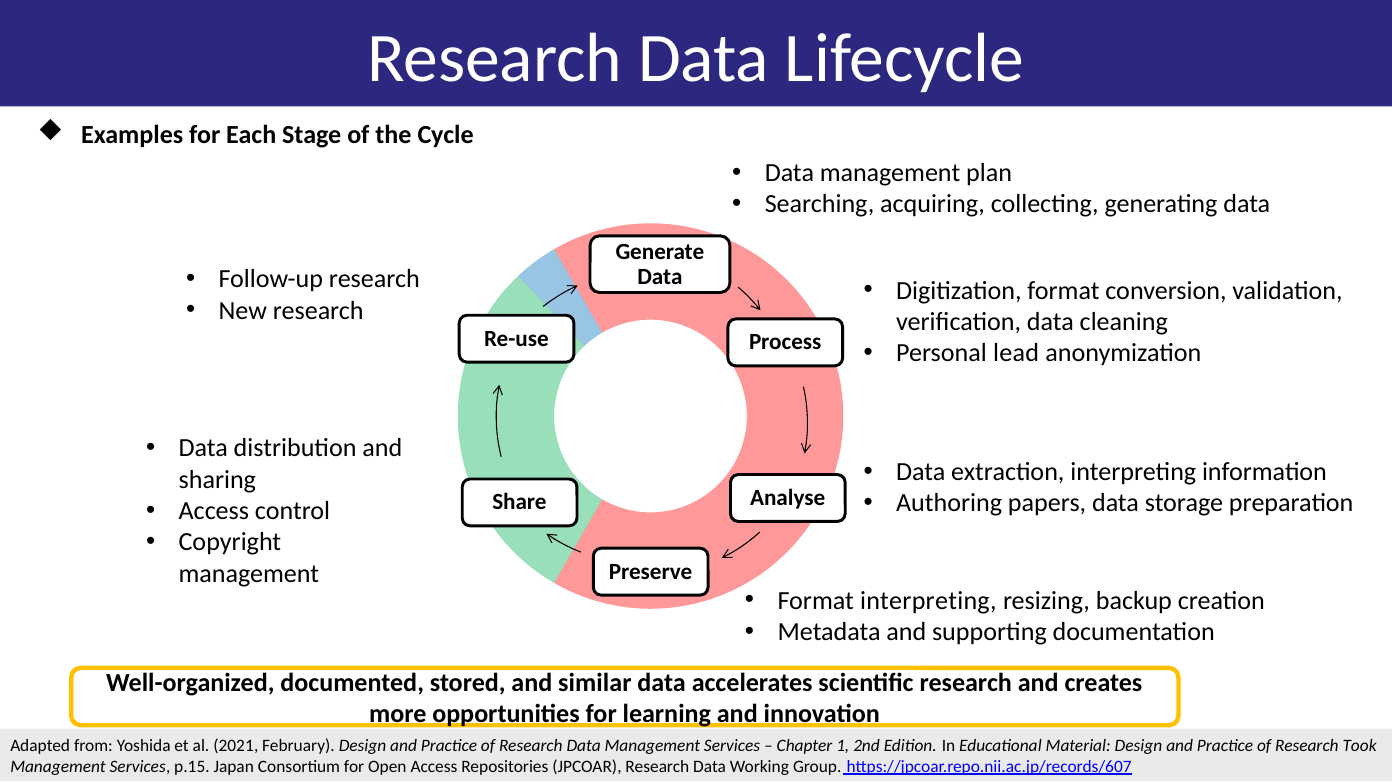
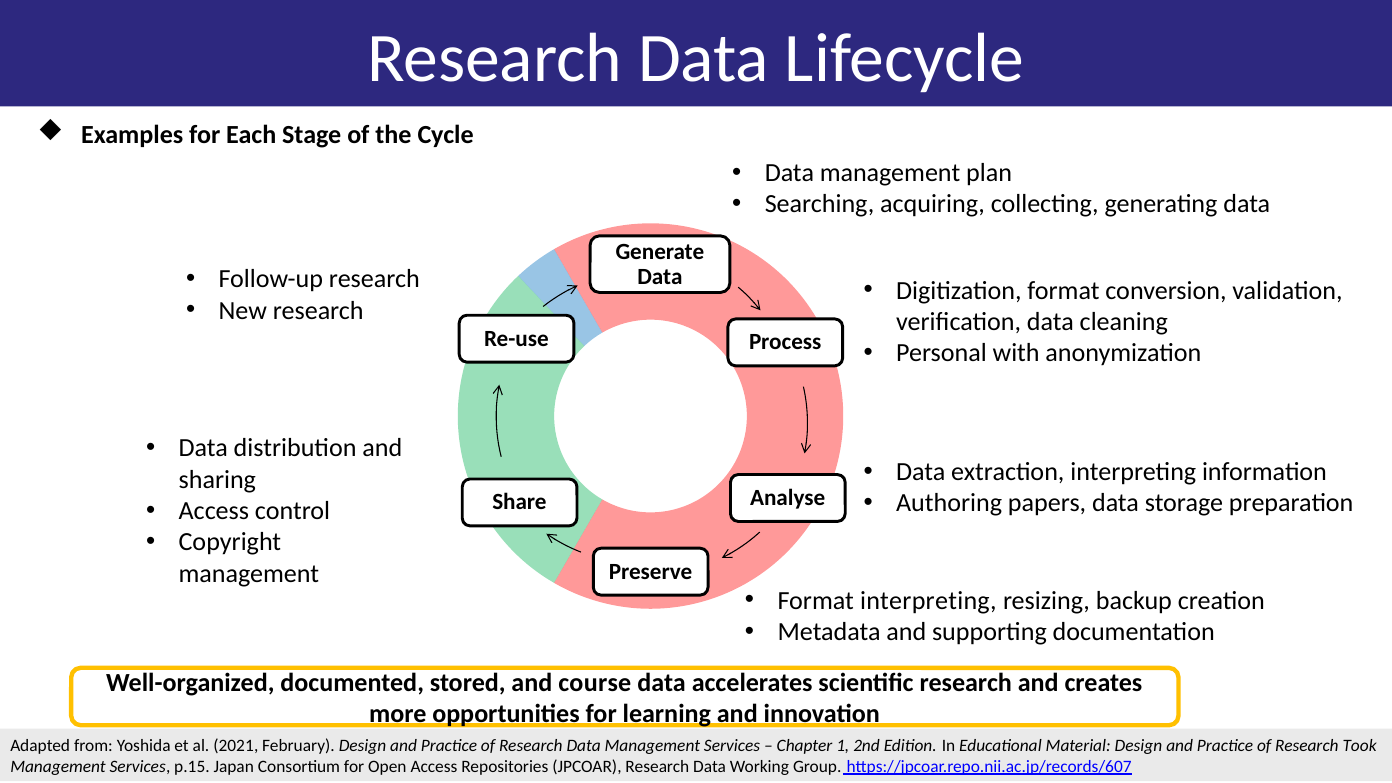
lead: lead -> with (1016, 353)
similar: similar -> course (595, 683)
